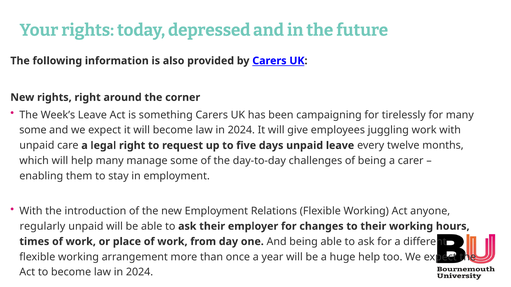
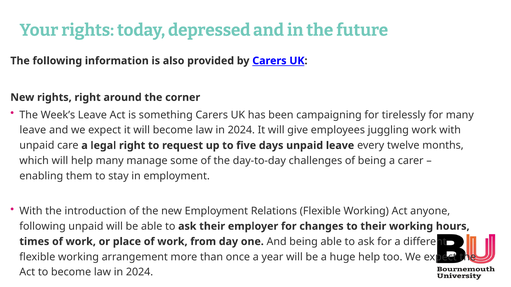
some: some -> leave (33, 130)
regularly: regularly -> following (43, 227)
